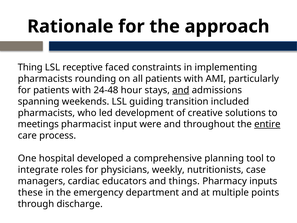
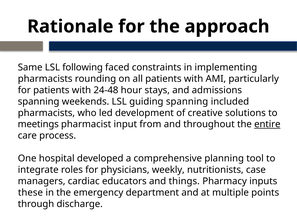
Thing: Thing -> Same (30, 67)
receptive: receptive -> following (83, 67)
and underline: present -> none (181, 90)
guiding transition: transition -> spanning (187, 101)
were: were -> from (150, 124)
